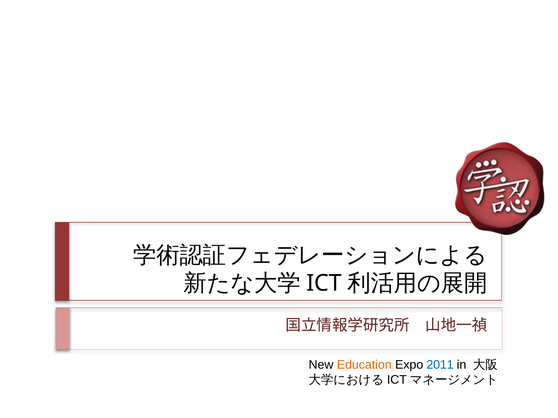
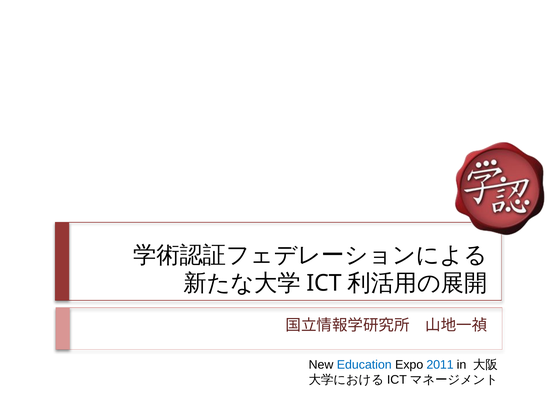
Education colour: orange -> blue (364, 365)
